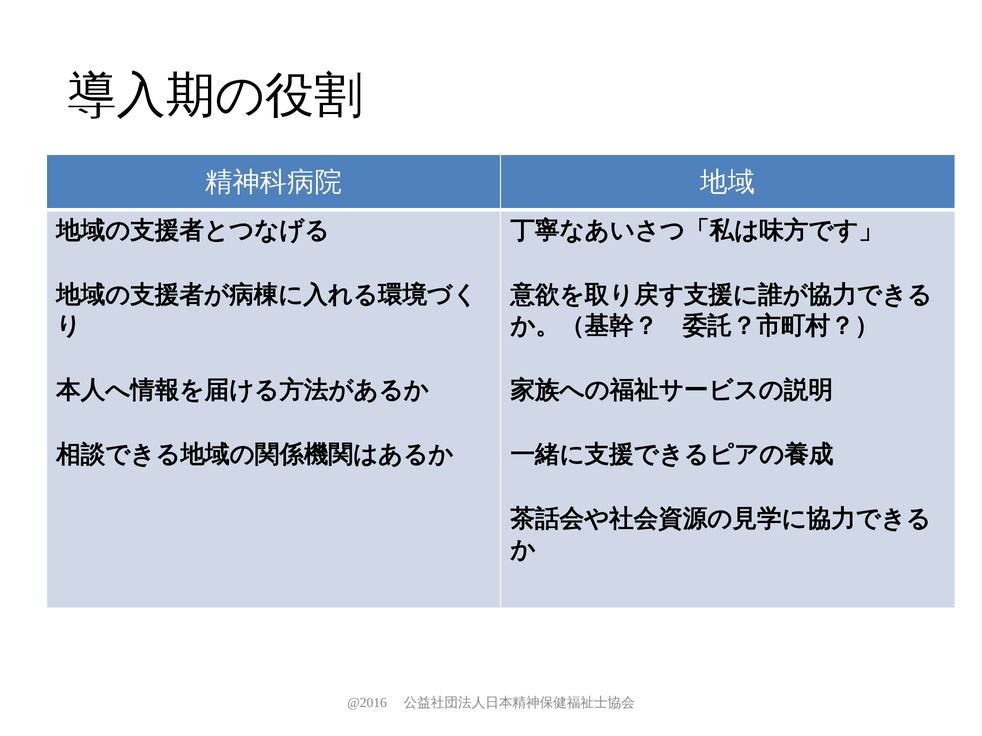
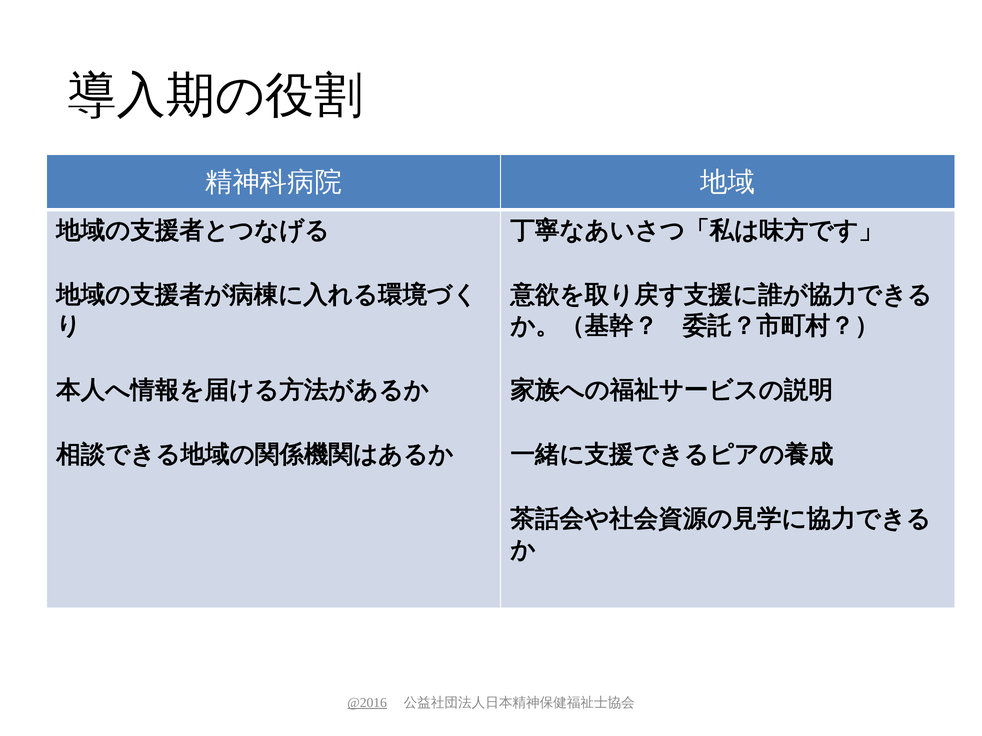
@2016 underline: none -> present (367, 703)
